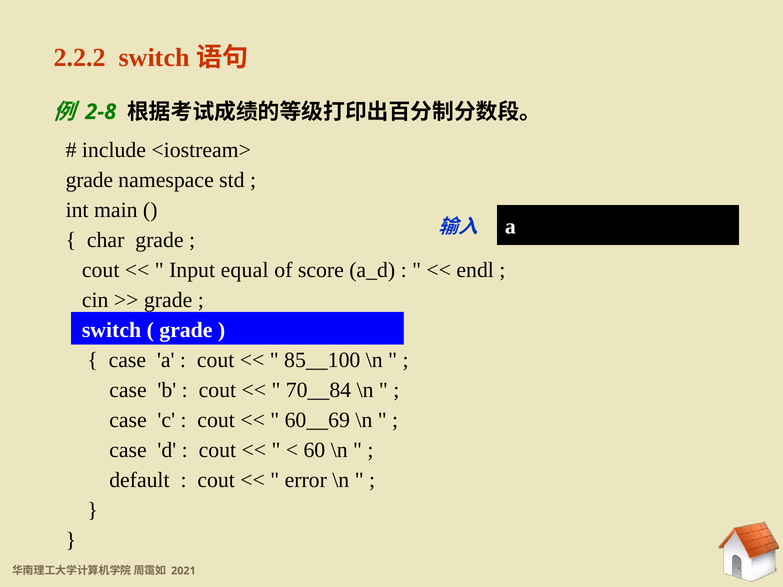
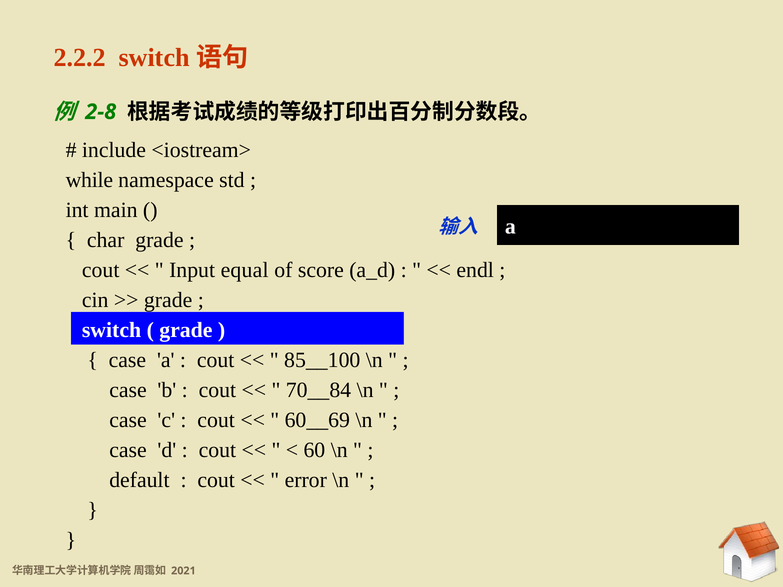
grade: grade -> while (89, 180)
